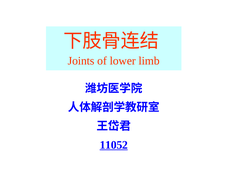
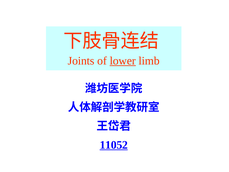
lower underline: none -> present (123, 61)
